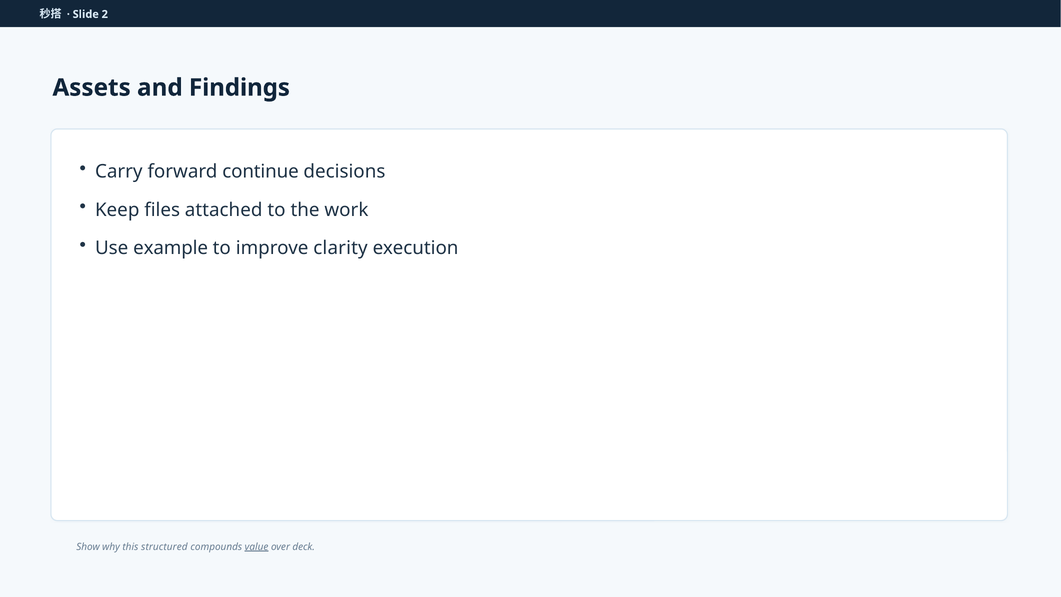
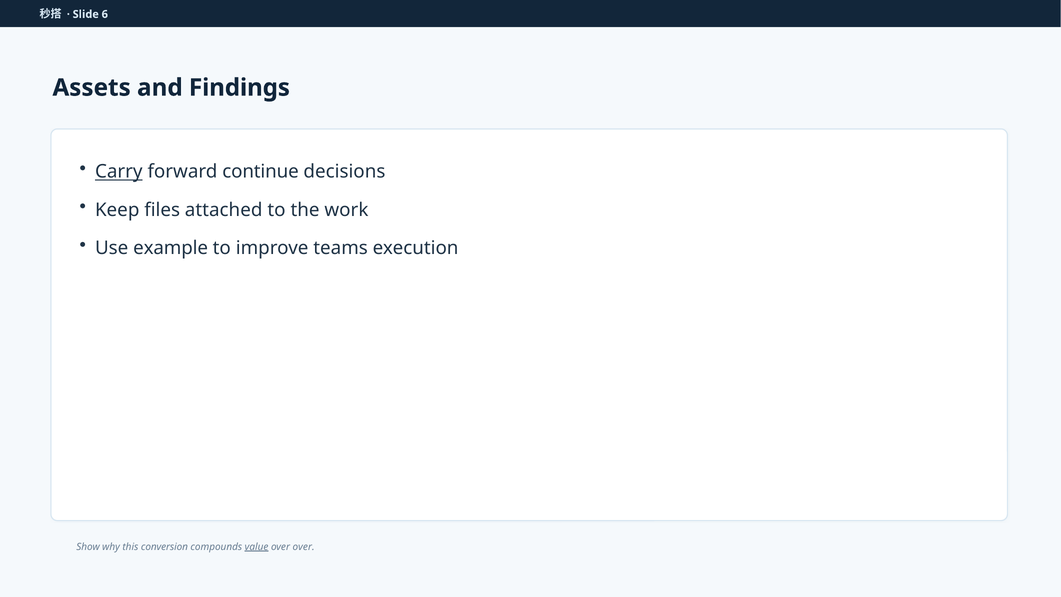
2: 2 -> 6 (105, 14)
Carry underline: none -> present (119, 172)
clarity: clarity -> teams (341, 248)
structured: structured -> conversion (164, 547)
over deck: deck -> over (304, 547)
